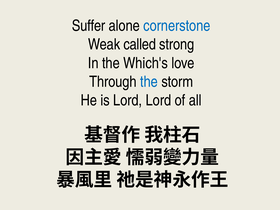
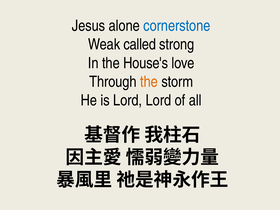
Suffer: Suffer -> Jesus (89, 26)
Which's: Which's -> House's (146, 63)
the colour: blue -> orange (149, 82)
